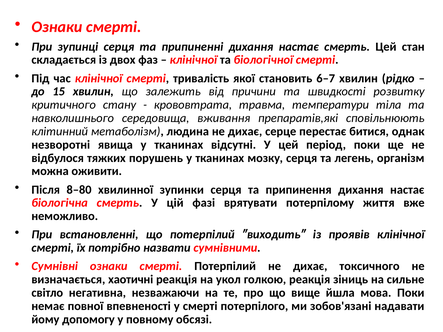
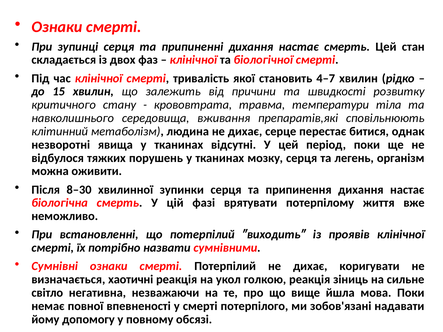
6‒7: 6‒7 -> 4‒7 (326, 78)
8‒80: 8‒80 -> 8‒30 (79, 190)
токсичного: токсичного -> коригувати (370, 266)
